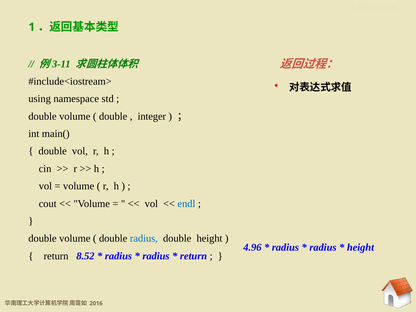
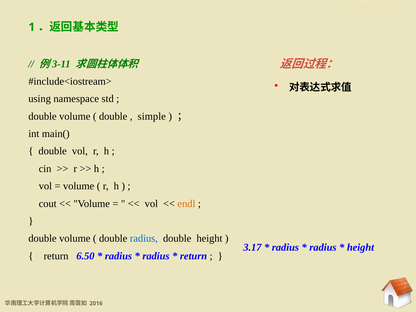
integer: integer -> simple (152, 116)
endl colour: blue -> orange (186, 204)
4.96: 4.96 -> 3.17 (252, 247)
8.52: 8.52 -> 6.50 (85, 256)
